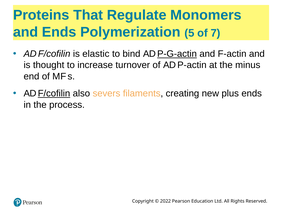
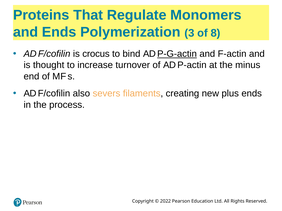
5: 5 -> 3 (189, 33)
7: 7 -> 8 (216, 33)
elastic: elastic -> crocus (96, 54)
F/cofilin underline: present -> none (54, 94)
